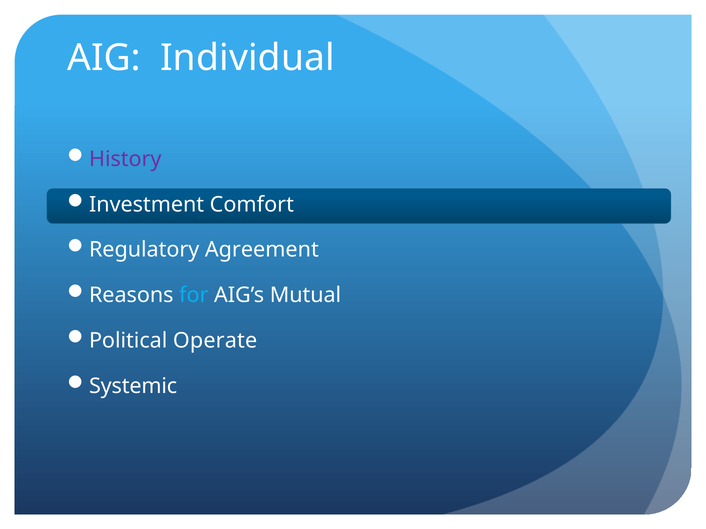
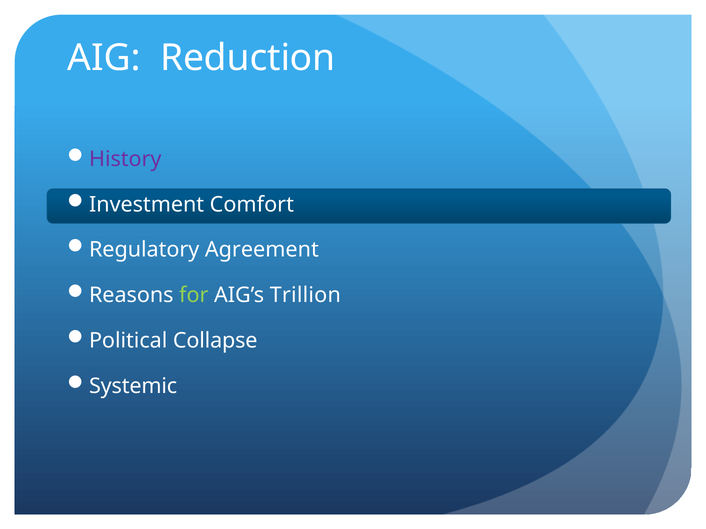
Individual: Individual -> Reduction (248, 58)
for colour: light blue -> light green (194, 296)
Mutual: Mutual -> Trillion (305, 296)
Operate: Operate -> Collapse (215, 341)
